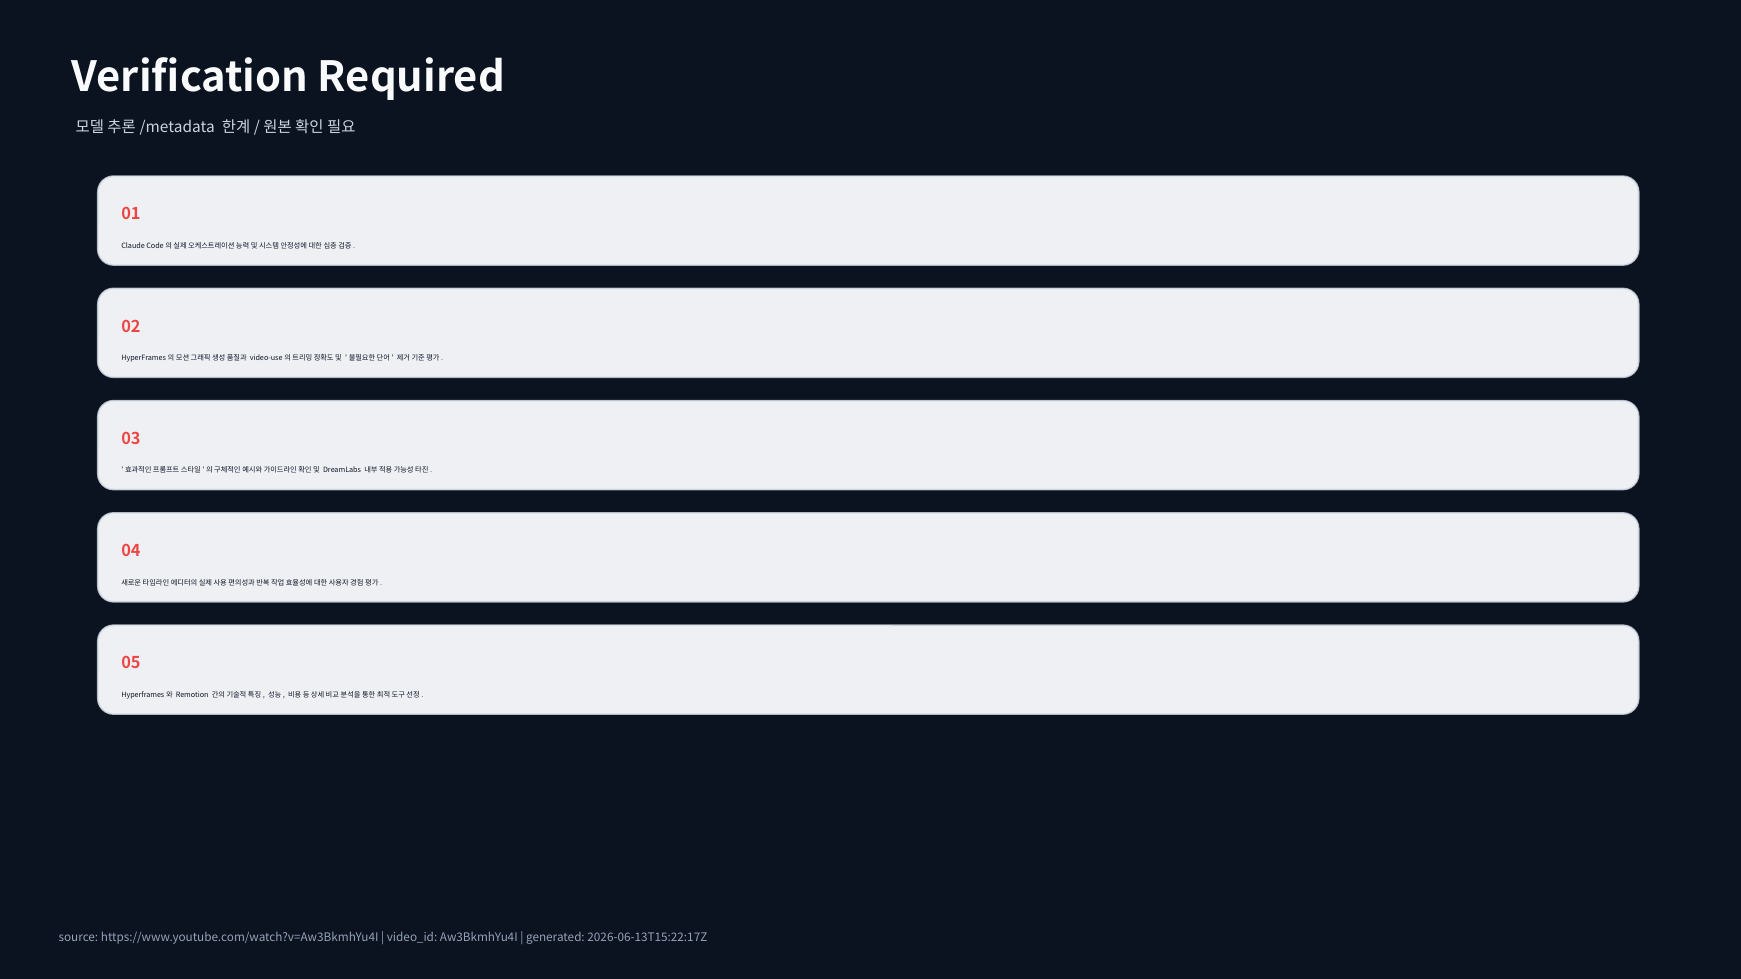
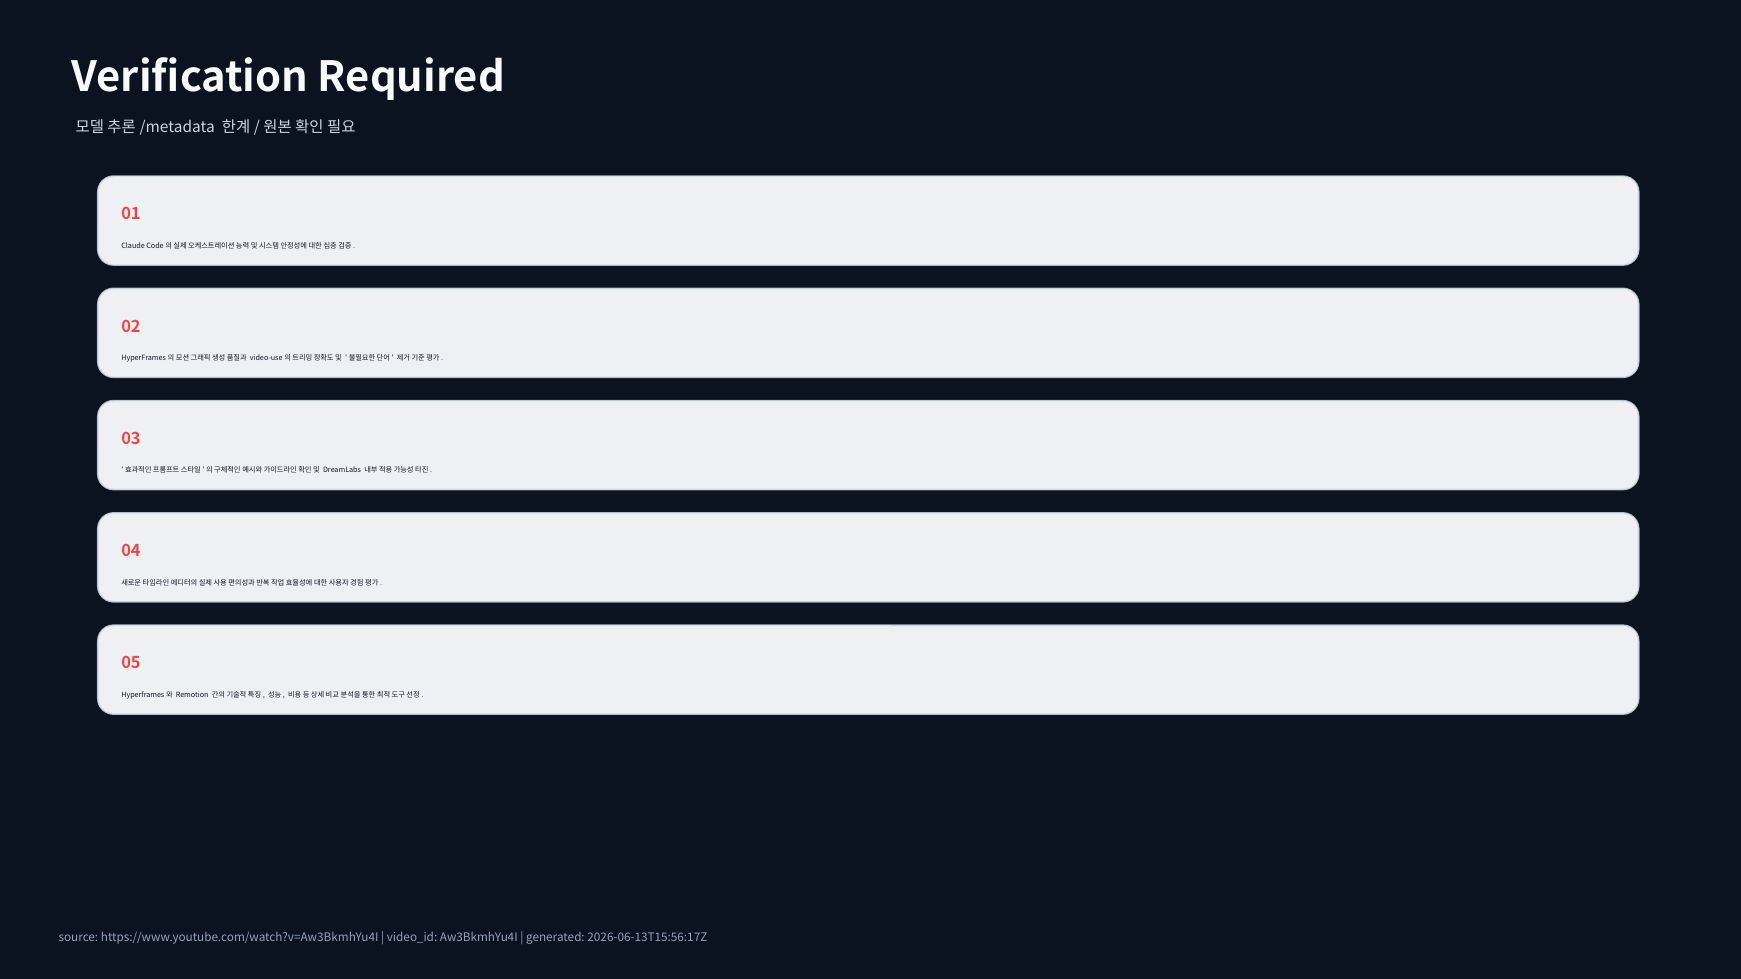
2026-06-13T15:22:17Z: 2026-06-13T15:22:17Z -> 2026-06-13T15:56:17Z (647, 938)
